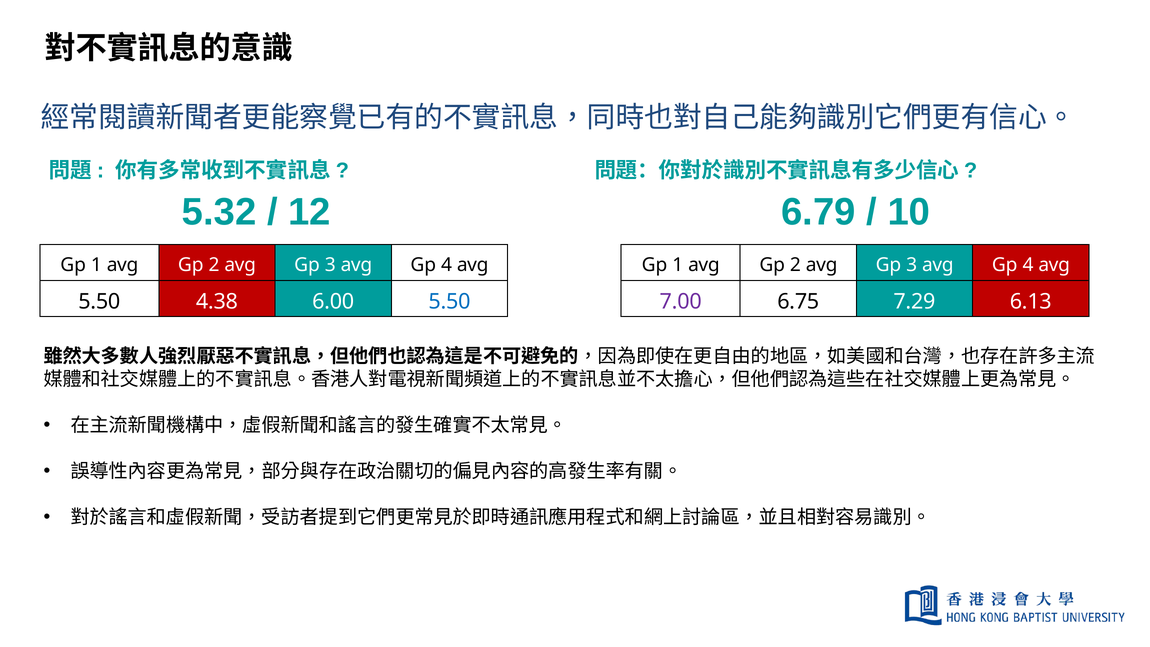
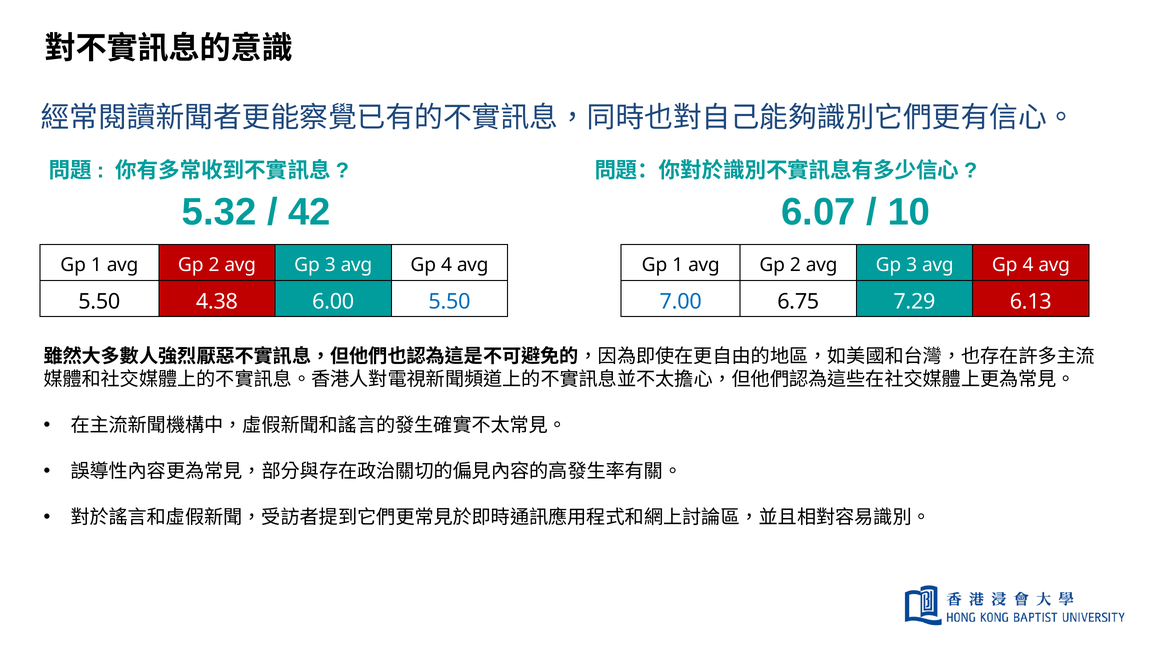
12: 12 -> 42 (310, 212)
6.79: 6.79 -> 6.07 (818, 212)
7.00 colour: purple -> blue (681, 302)
